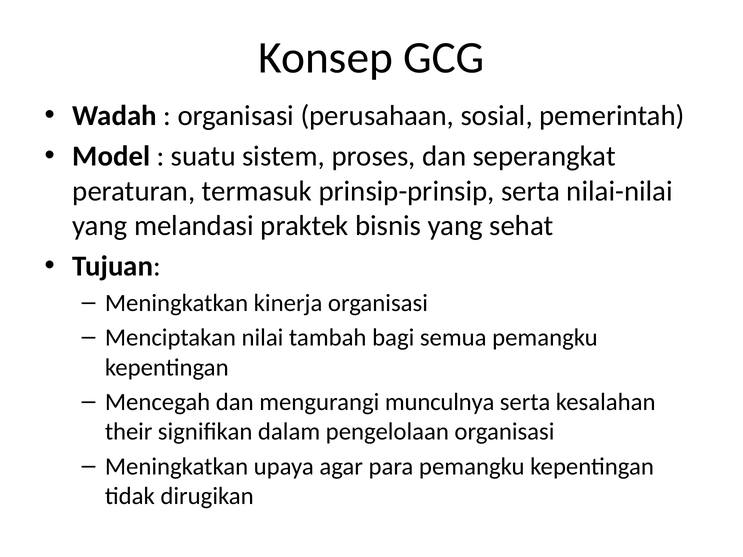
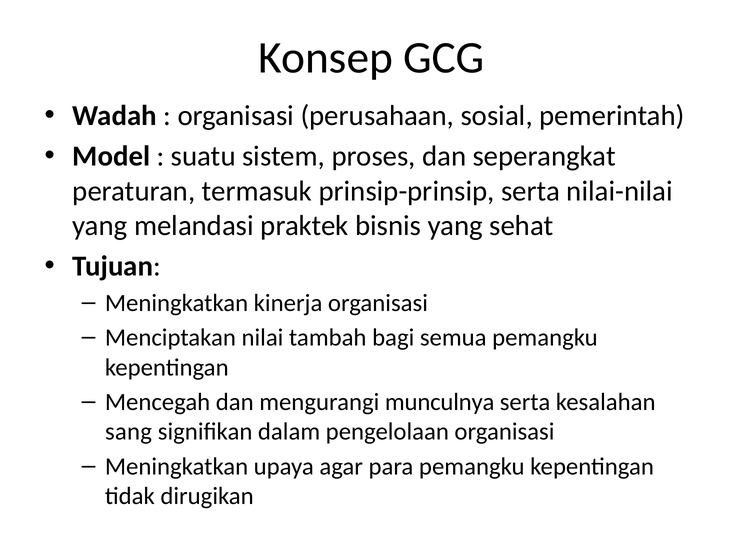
their: their -> sang (128, 432)
